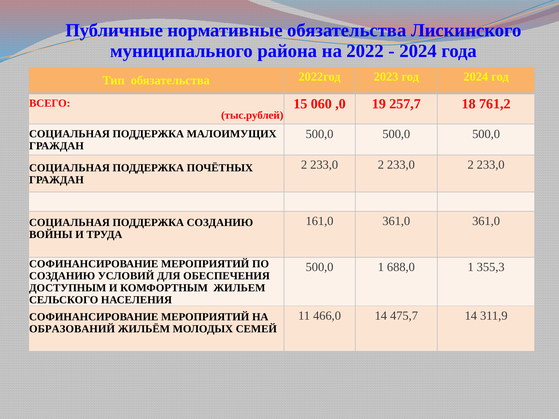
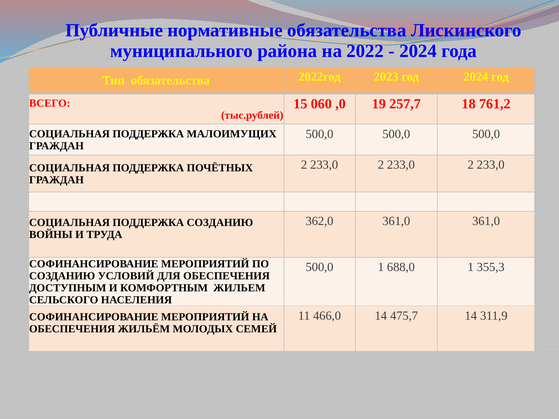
161,0: 161,0 -> 362,0 (320, 221)
ОБРАЗОВАНИЙ: ОБРАЗОВАНИЙ -> ОБЕСПЕЧЕНИЯ (72, 329)
